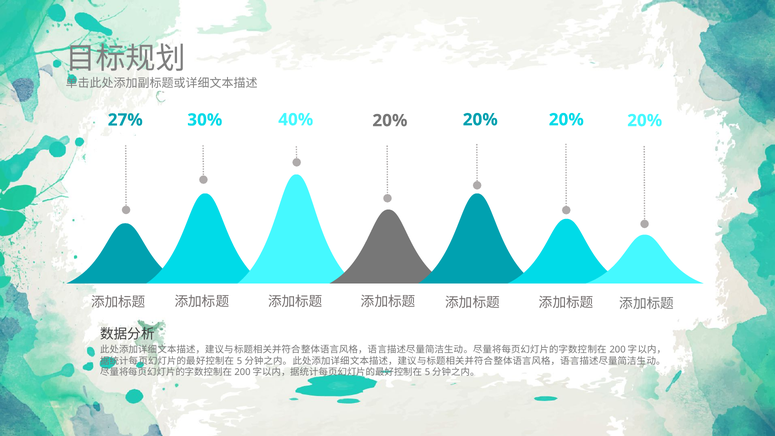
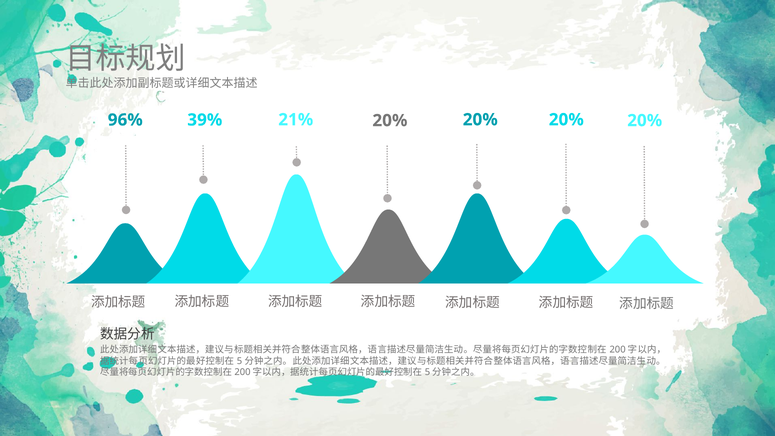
40%: 40% -> 21% (296, 120)
27%: 27% -> 96% (125, 120)
30%: 30% -> 39% (205, 120)
